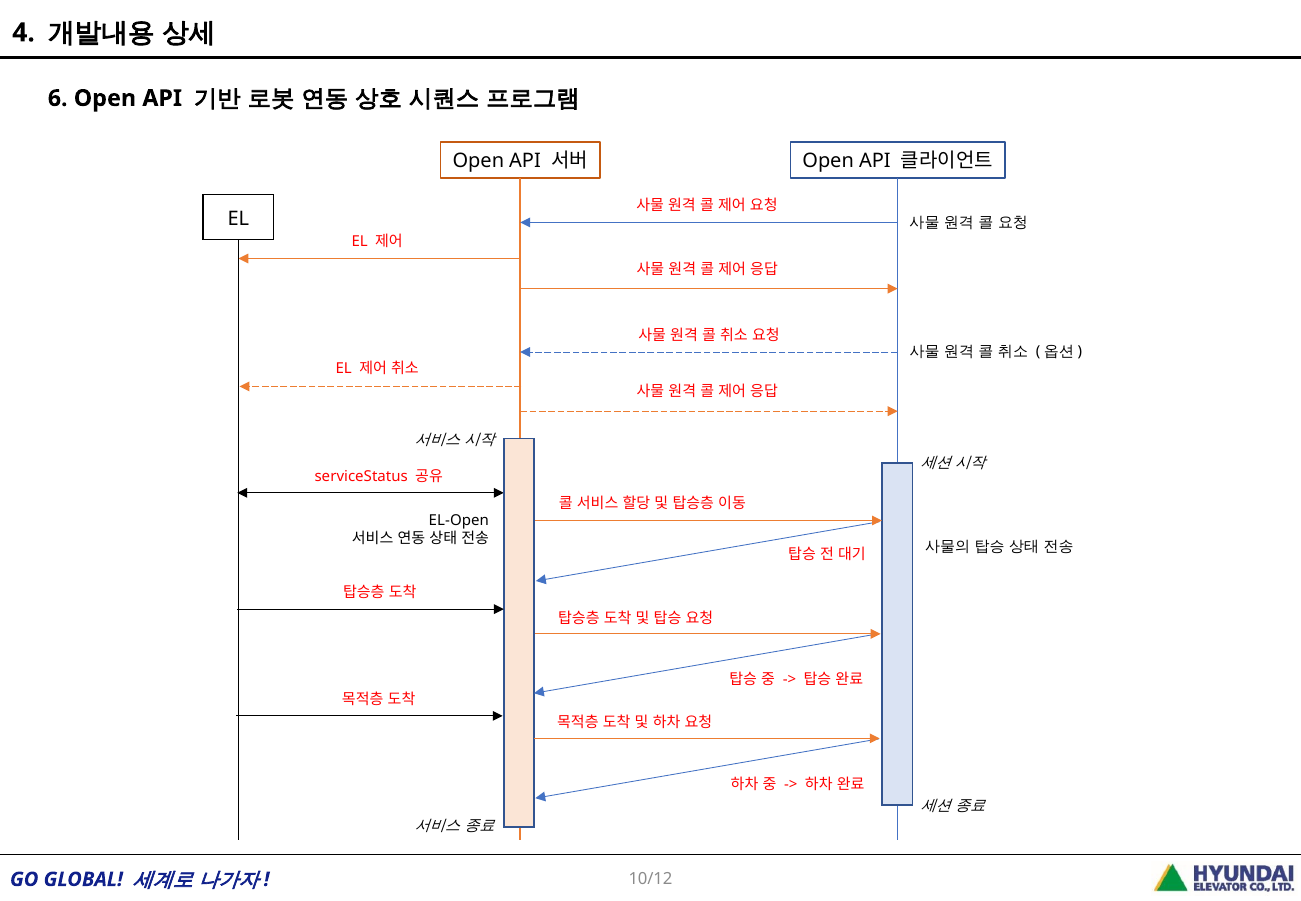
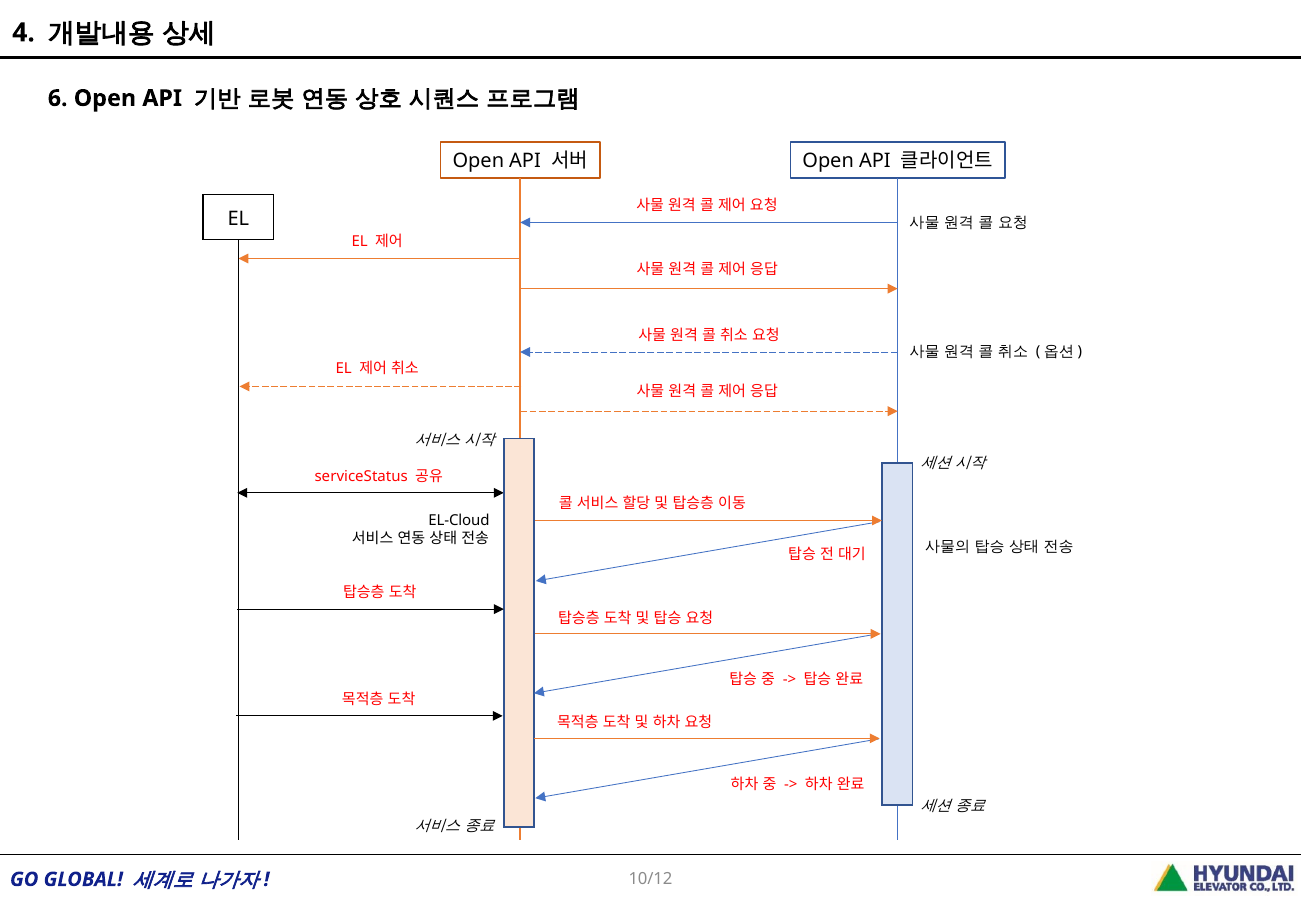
EL-Open: EL-Open -> EL-Cloud (459, 520)
